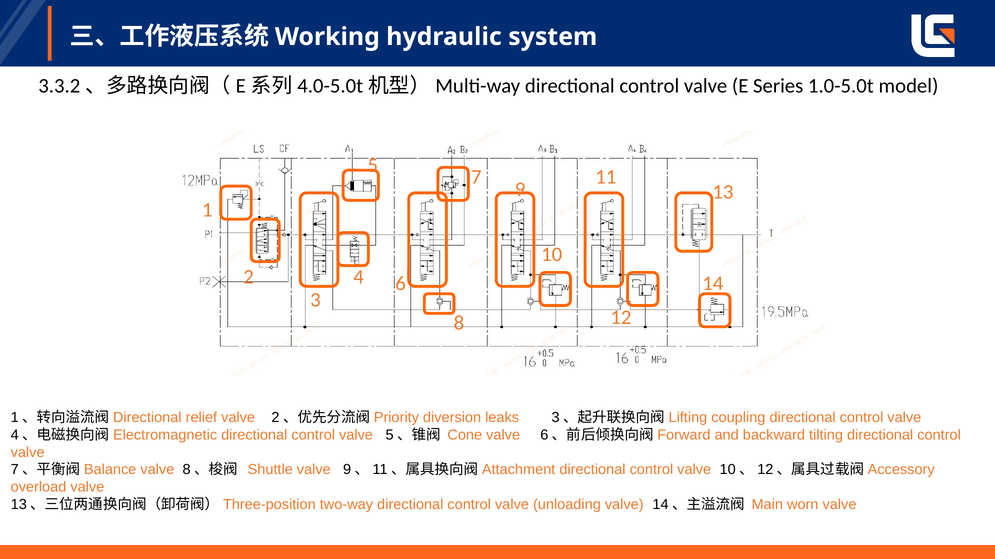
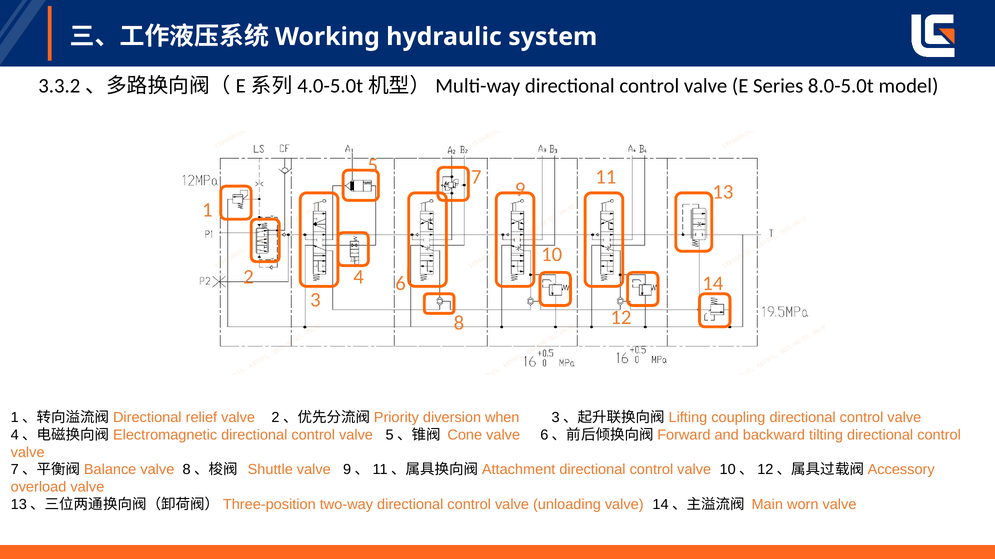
1.0-5.0t: 1.0-5.0t -> 8.0-5.0t (841, 86)
leaks: leaks -> when (502, 418)
